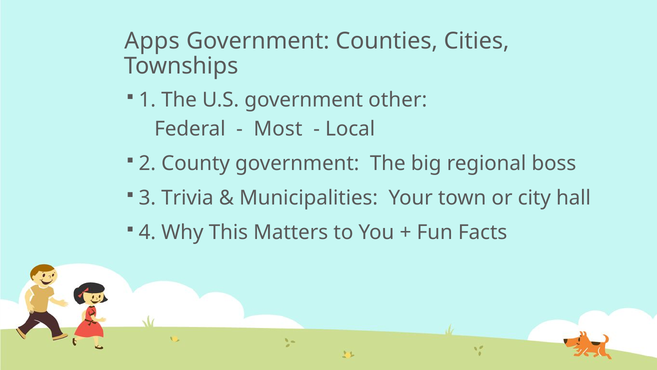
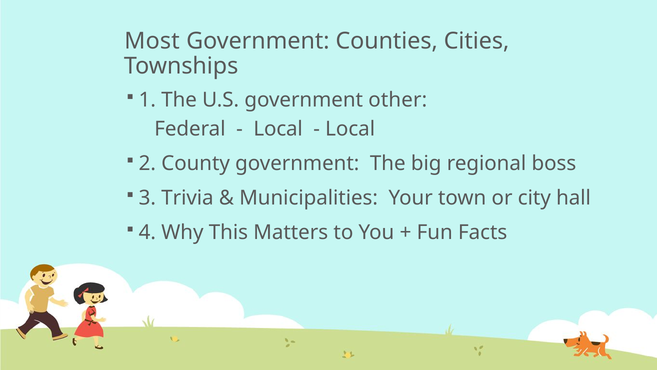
Apps: Apps -> Most (152, 41)
Most: Most -> Local (278, 129)
